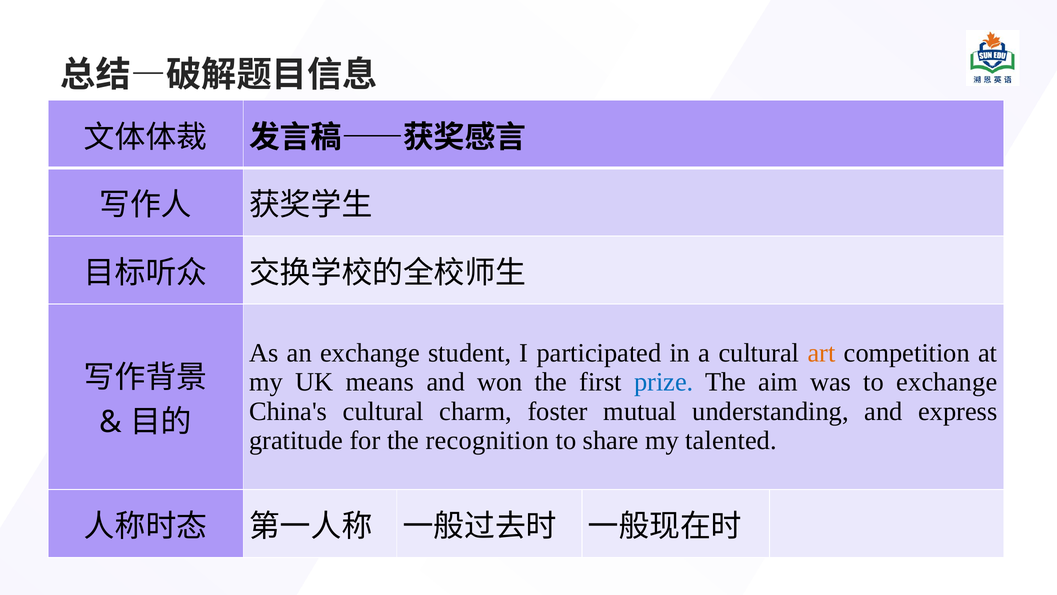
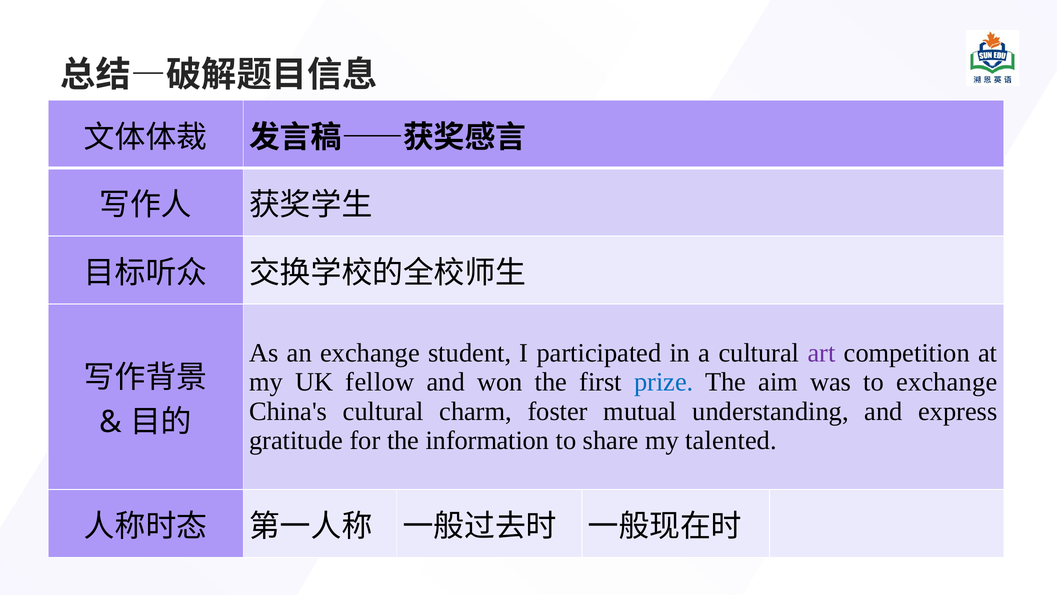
art colour: orange -> purple (821, 353)
means: means -> fellow (380, 382)
recognition: recognition -> information (487, 440)
